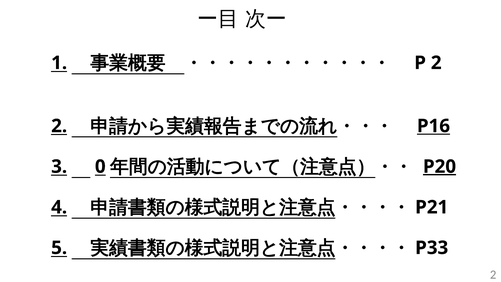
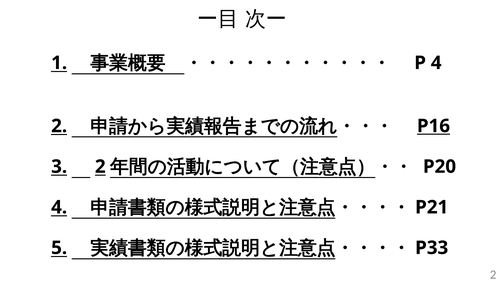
P 2: 2 -> 4 (436, 63)
3 0: 0 -> 2 (100, 166)
P20 underline: present -> none (440, 166)
